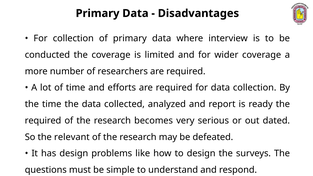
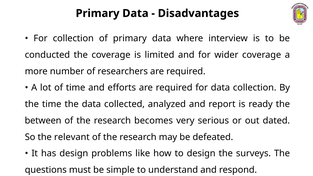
required: required -> between (43, 121)
